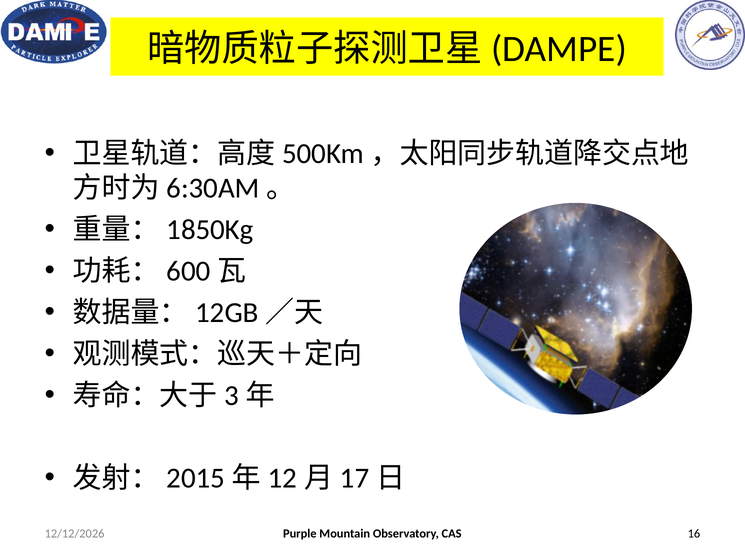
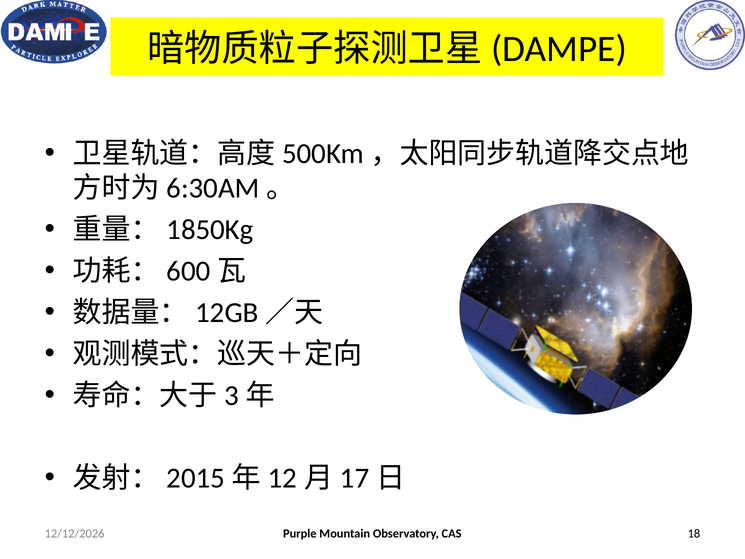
16: 16 -> 18 (694, 533)
